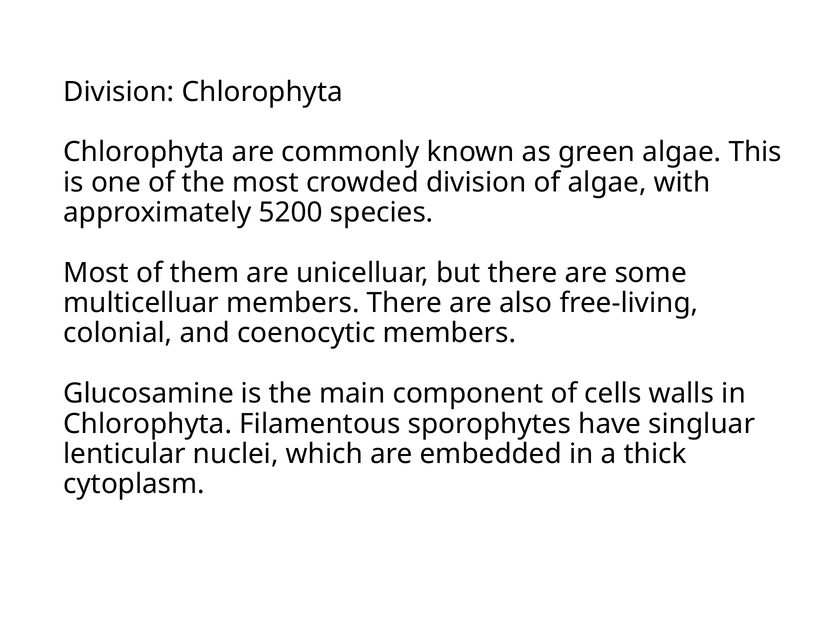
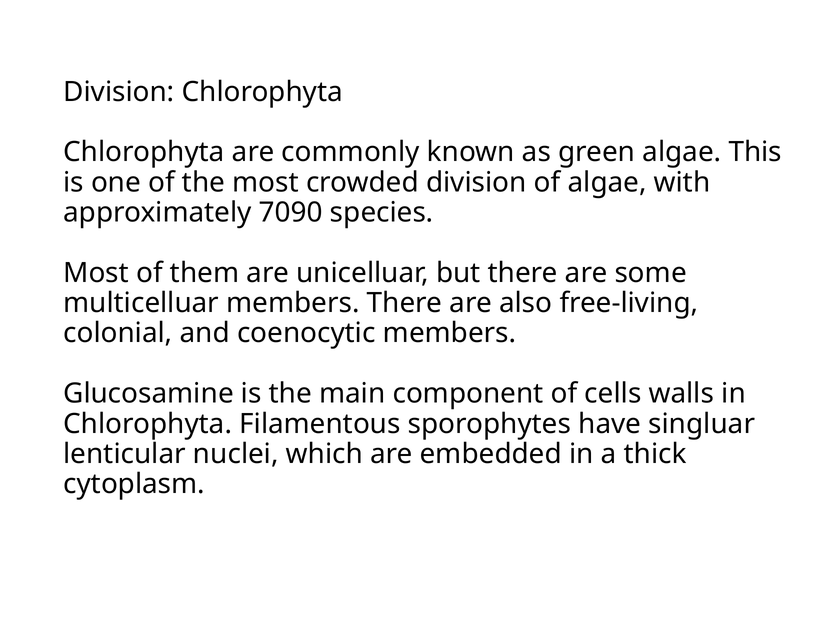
5200: 5200 -> 7090 (291, 212)
